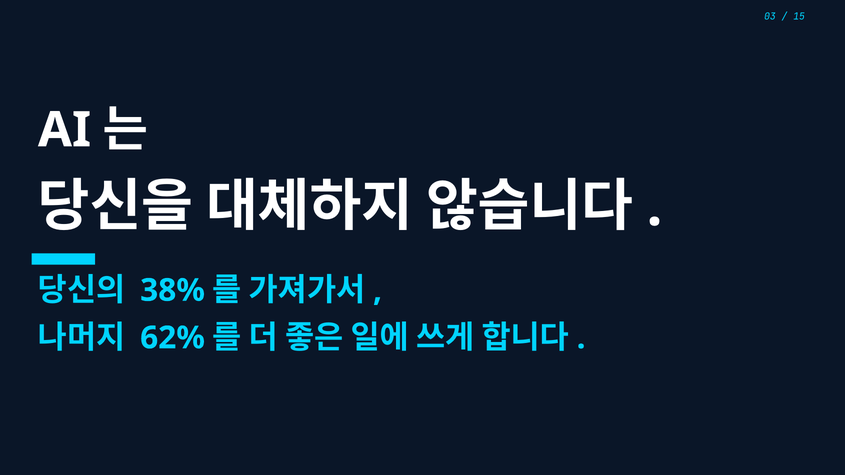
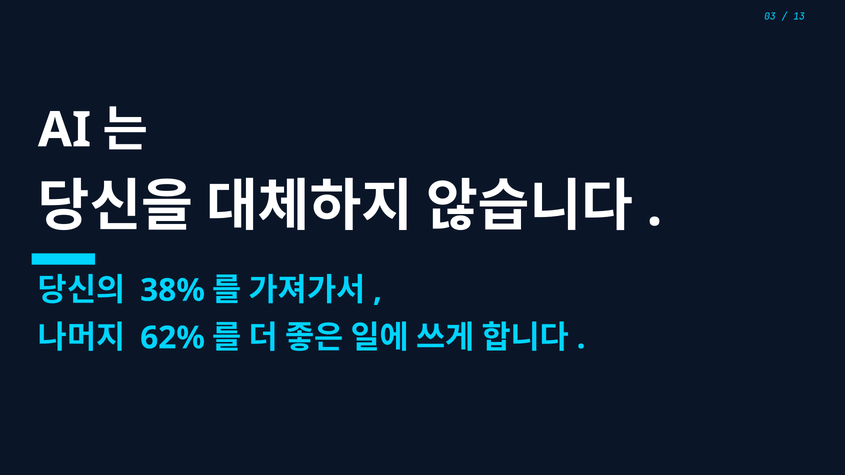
15: 15 -> 13 (799, 16)
